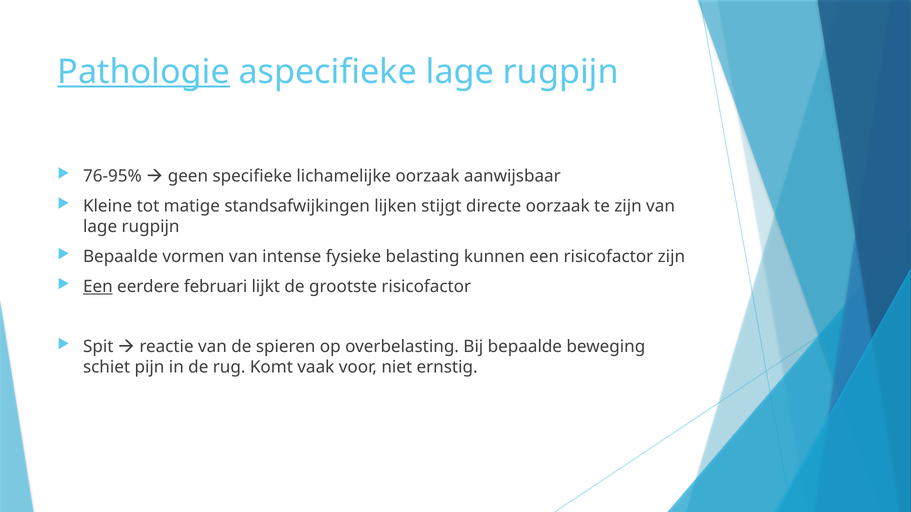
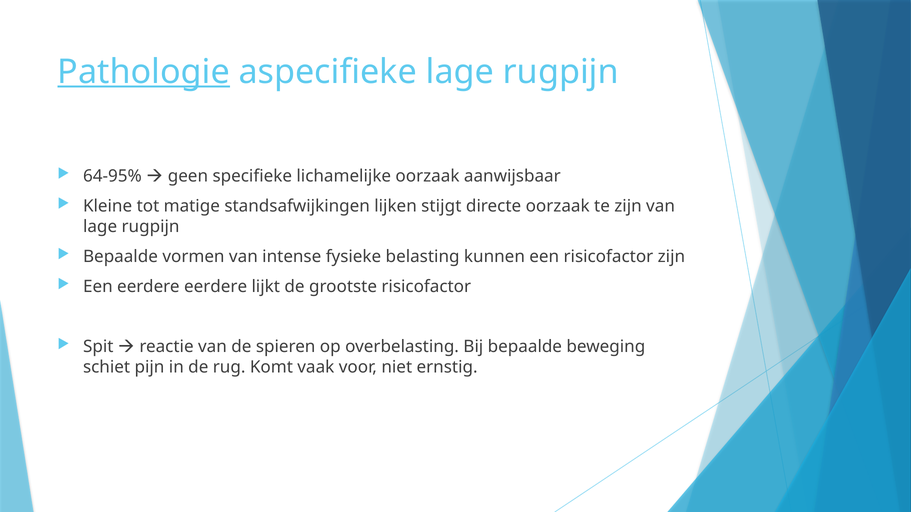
76-95%: 76-95% -> 64-95% (112, 176)
Een underline: present -> none (98, 287)
eerdere februari: februari -> eerdere (216, 287)
